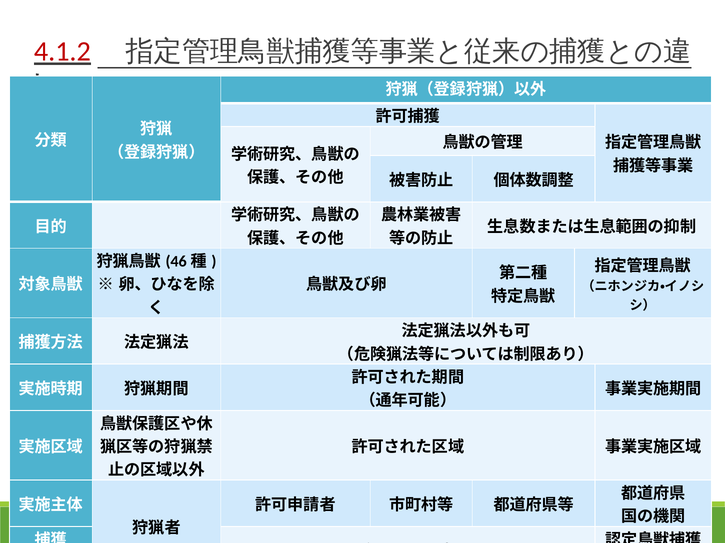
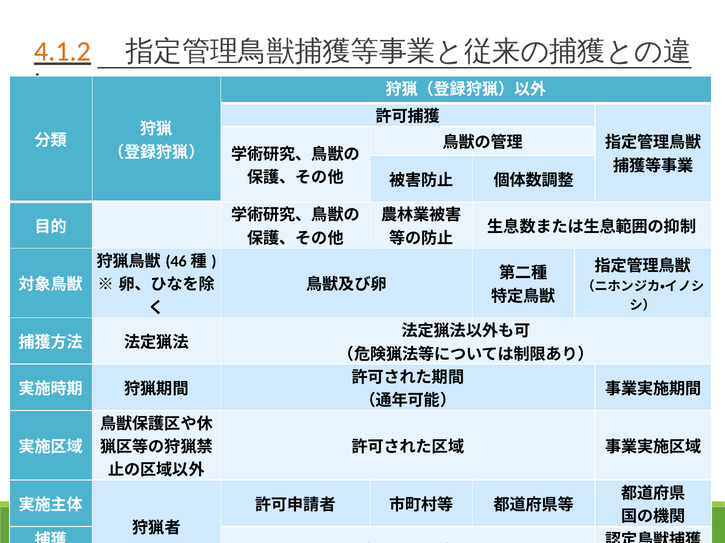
4.1.2 colour: red -> orange (62, 52)
